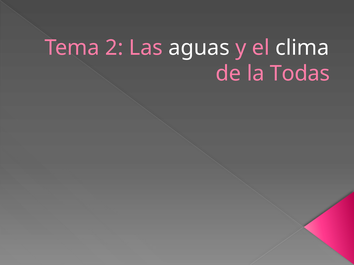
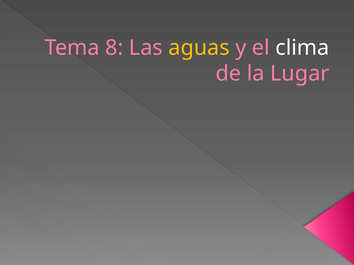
2: 2 -> 8 (114, 48)
aguas colour: white -> yellow (199, 48)
Todas: Todas -> Lugar (300, 74)
